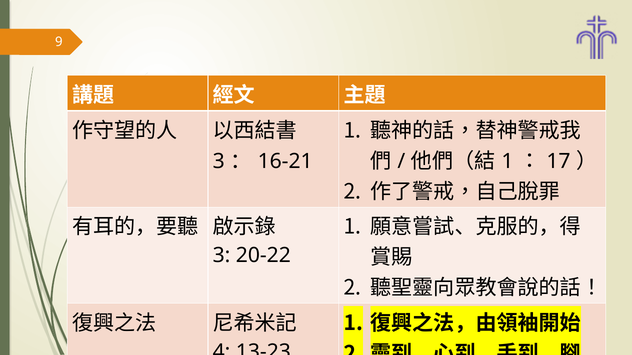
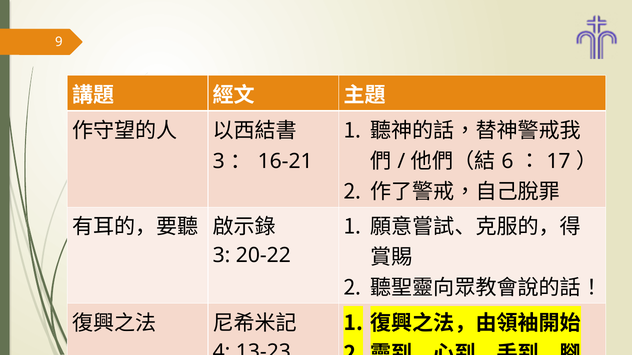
1: 1 -> 6 (507, 161)
